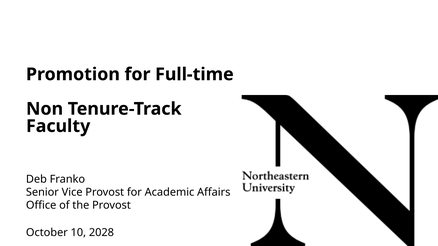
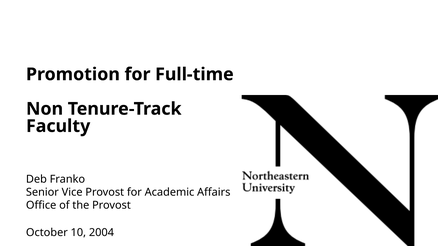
2028: 2028 -> 2004 (101, 233)
